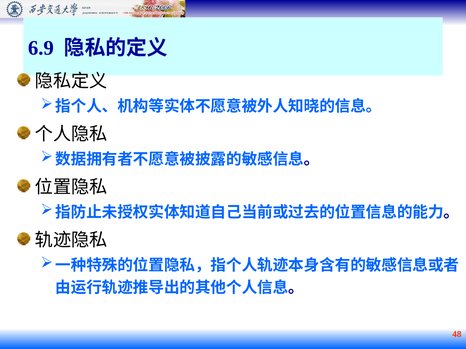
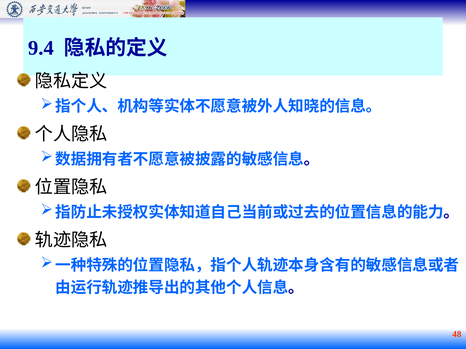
6.9: 6.9 -> 9.4 (41, 48)
